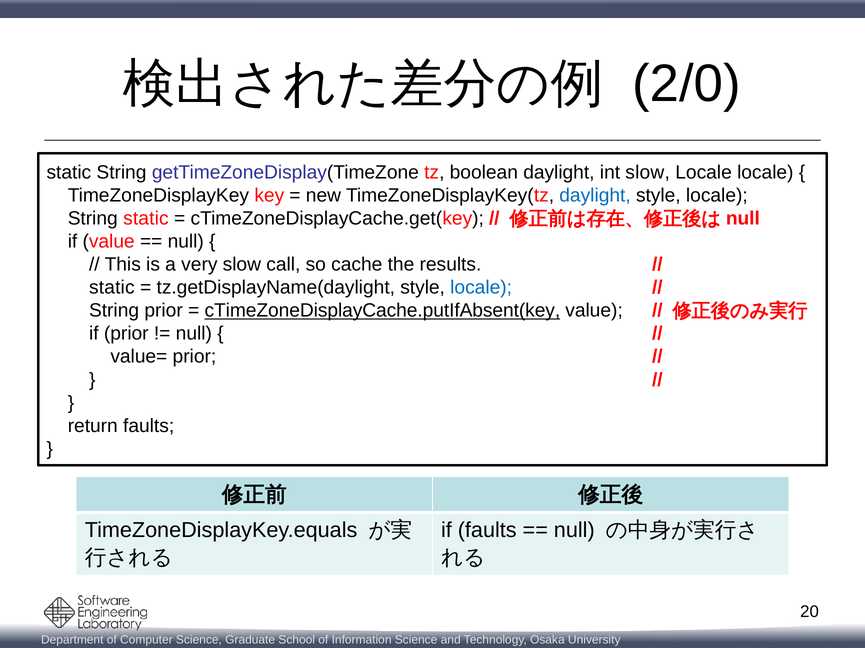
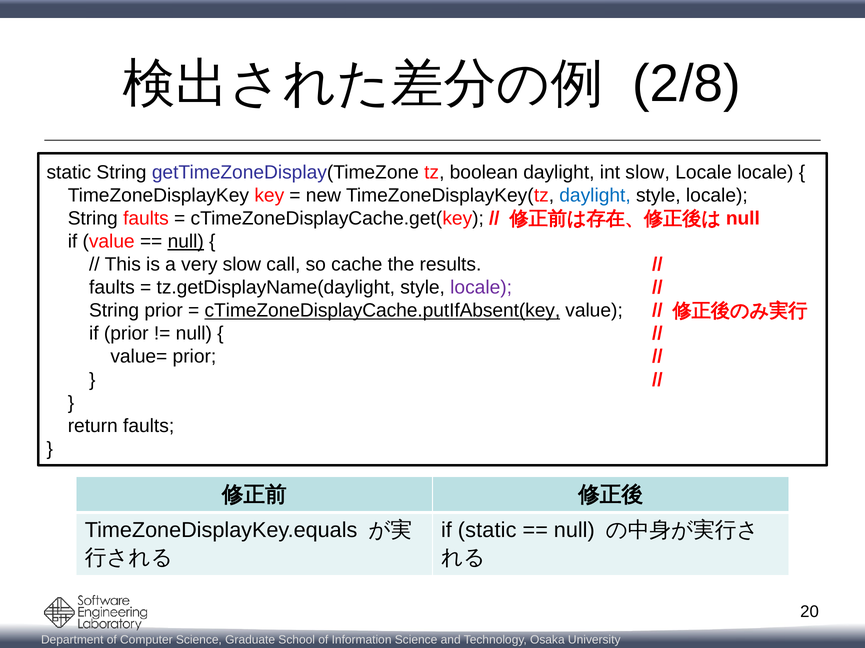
2/0: 2/0 -> 2/8 (687, 84)
String static: static -> faults (146, 219)
null underline: none -> present (186, 242)
static: static -> faults (112, 288)
locale colour: blue -> purple (481, 288)
if faults: faults -> static (487, 531)
